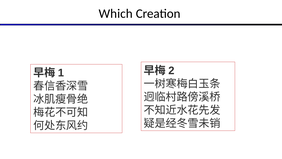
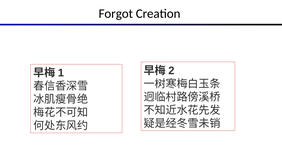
Which: Which -> Forgot (116, 14)
